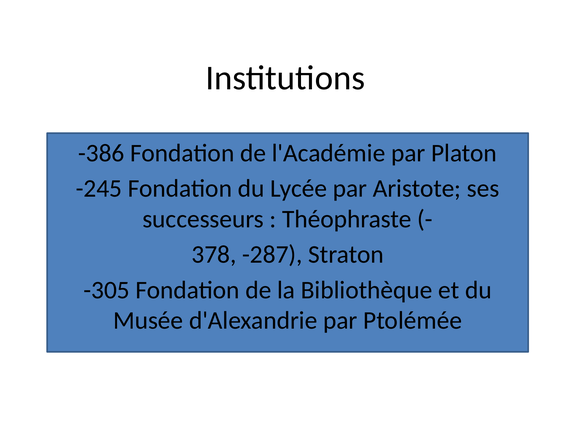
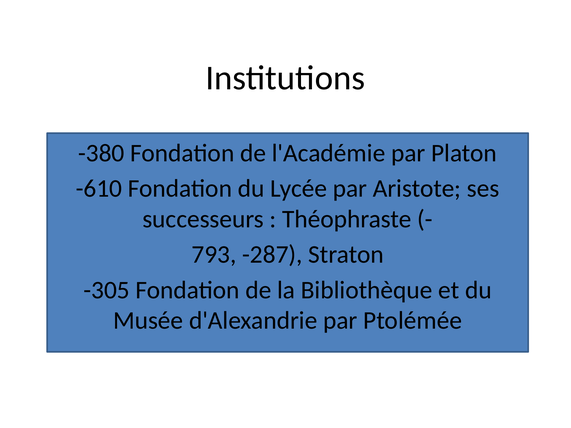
-386: -386 -> -380 (101, 153)
-245: -245 -> -610 (99, 189)
378: 378 -> 793 (214, 255)
